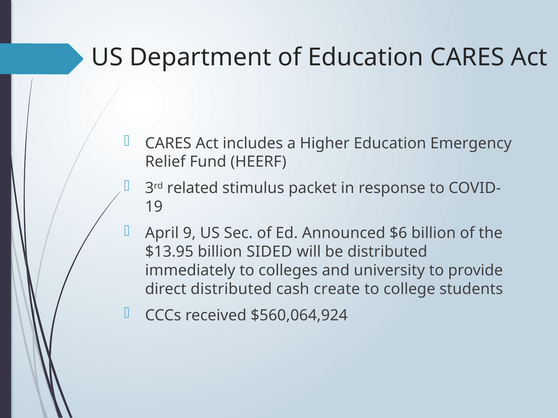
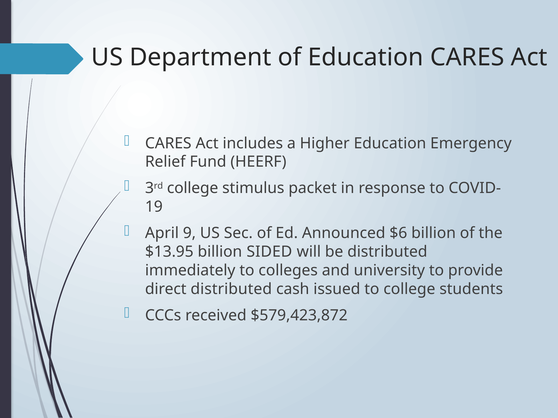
3rd related: related -> college (193, 188)
create: create -> issued (337, 289)
$560,064,924: $560,064,924 -> $579,423,872 (299, 316)
